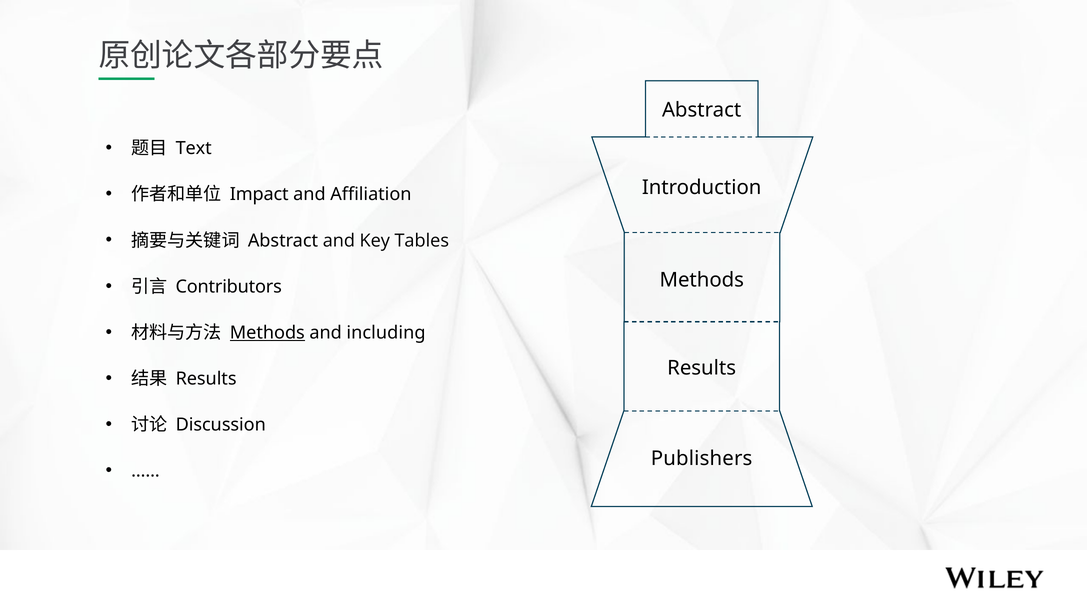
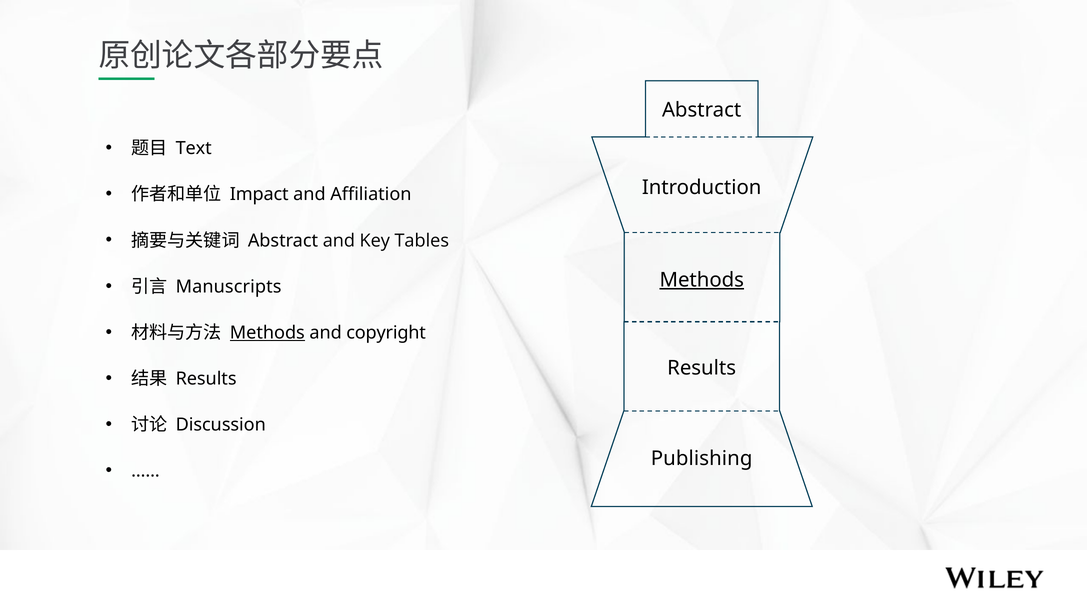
Methods underline: none -> present (702, 280)
Contributors: Contributors -> Manuscripts (229, 287)
including: including -> copyright (386, 333)
Publishers: Publishers -> Publishing (702, 459)
